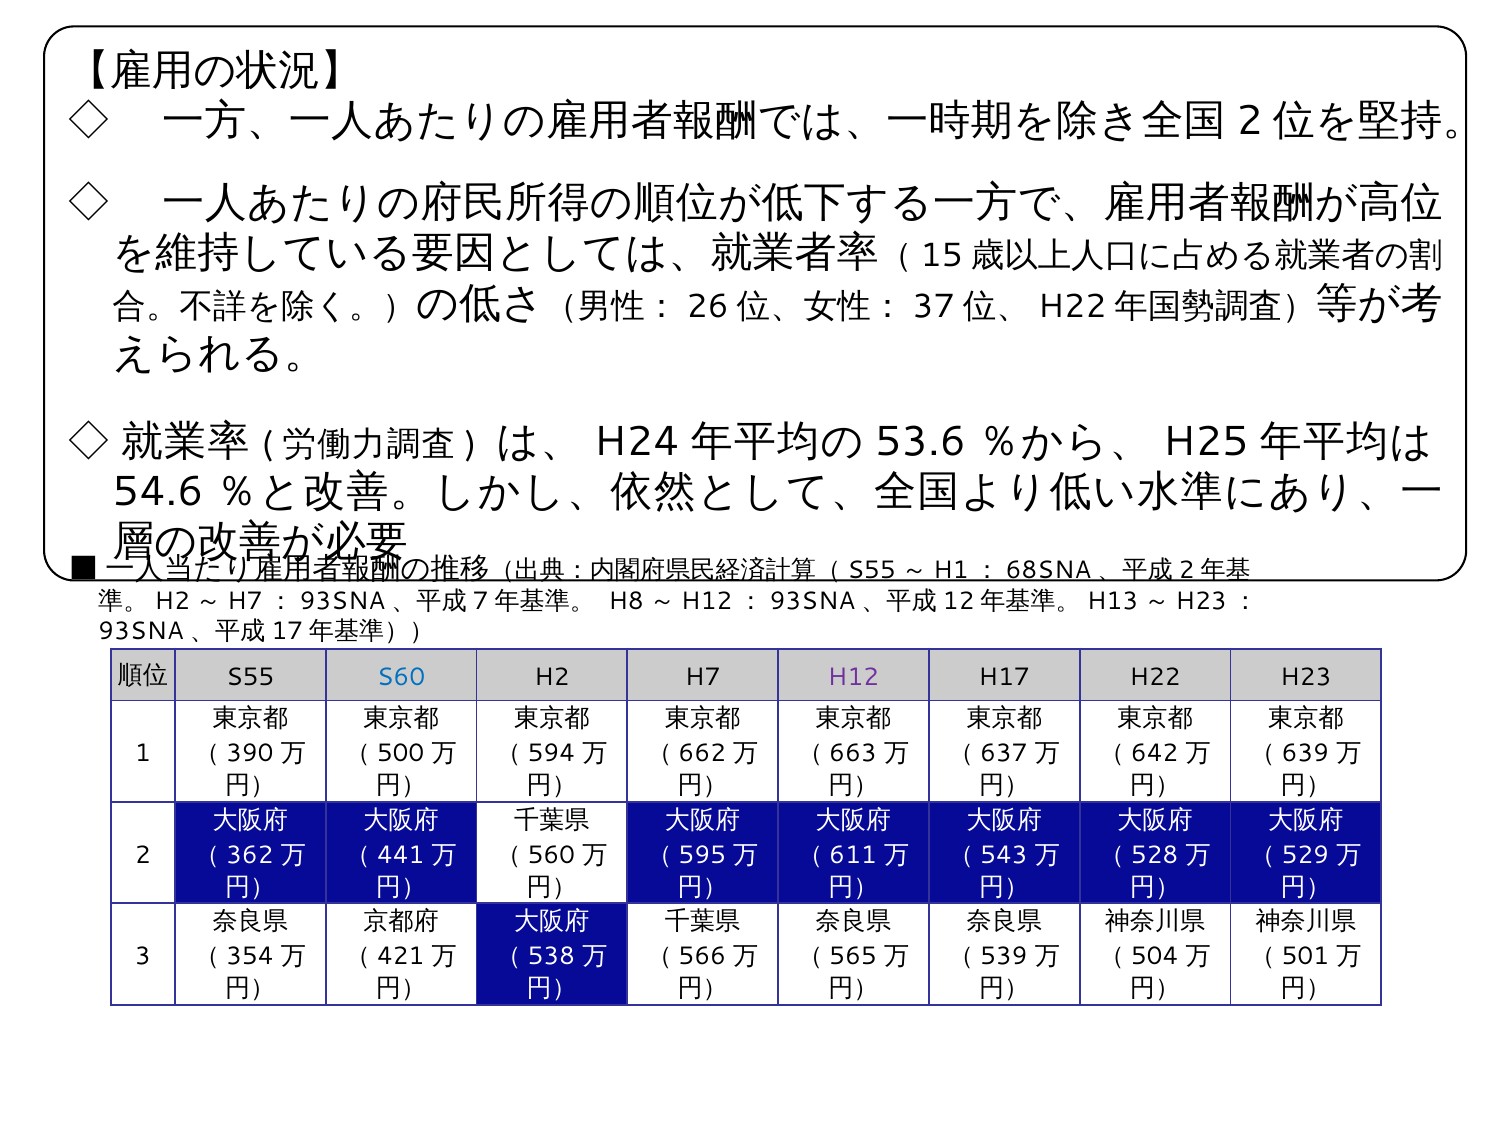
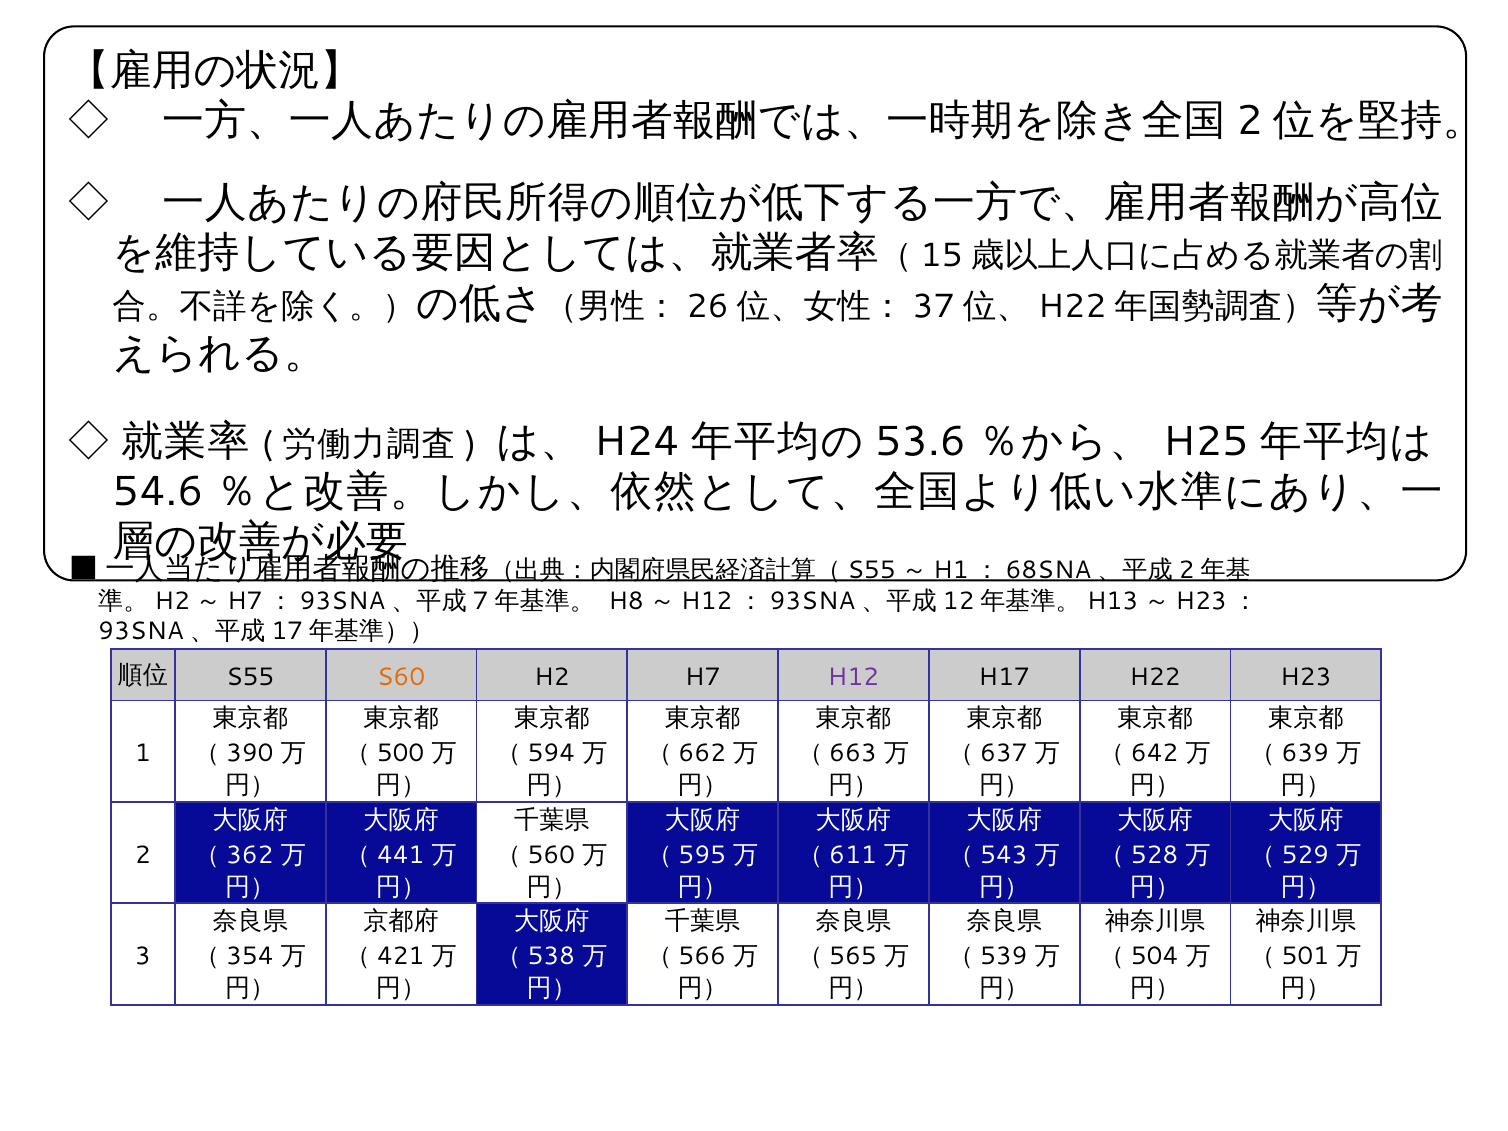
S60 colour: blue -> orange (401, 677)
